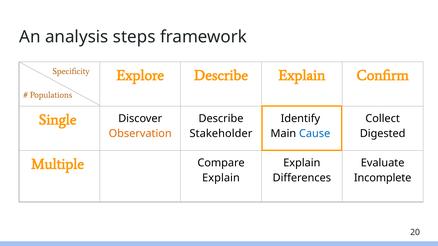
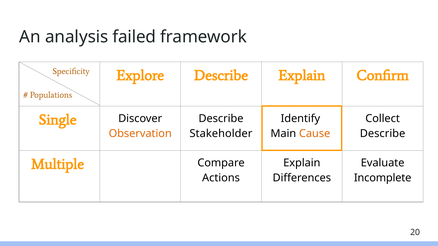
steps: steps -> failed (134, 37)
Cause colour: blue -> orange (315, 134)
Digested: Digested -> Describe (383, 134)
Explain: Explain -> Actions (221, 178)
